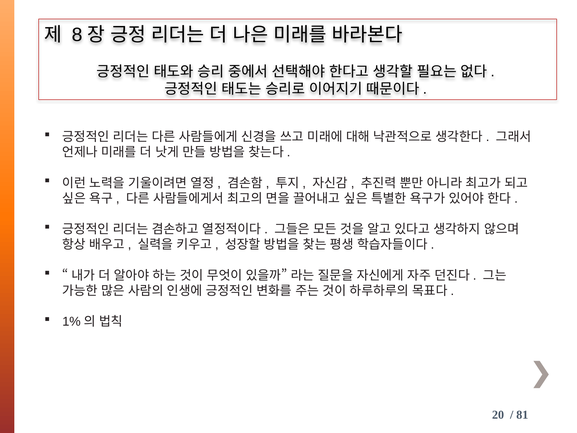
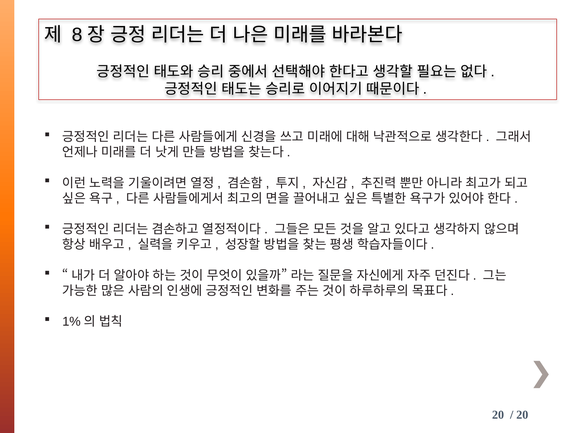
81: 81 -> 20 (522, 415)
